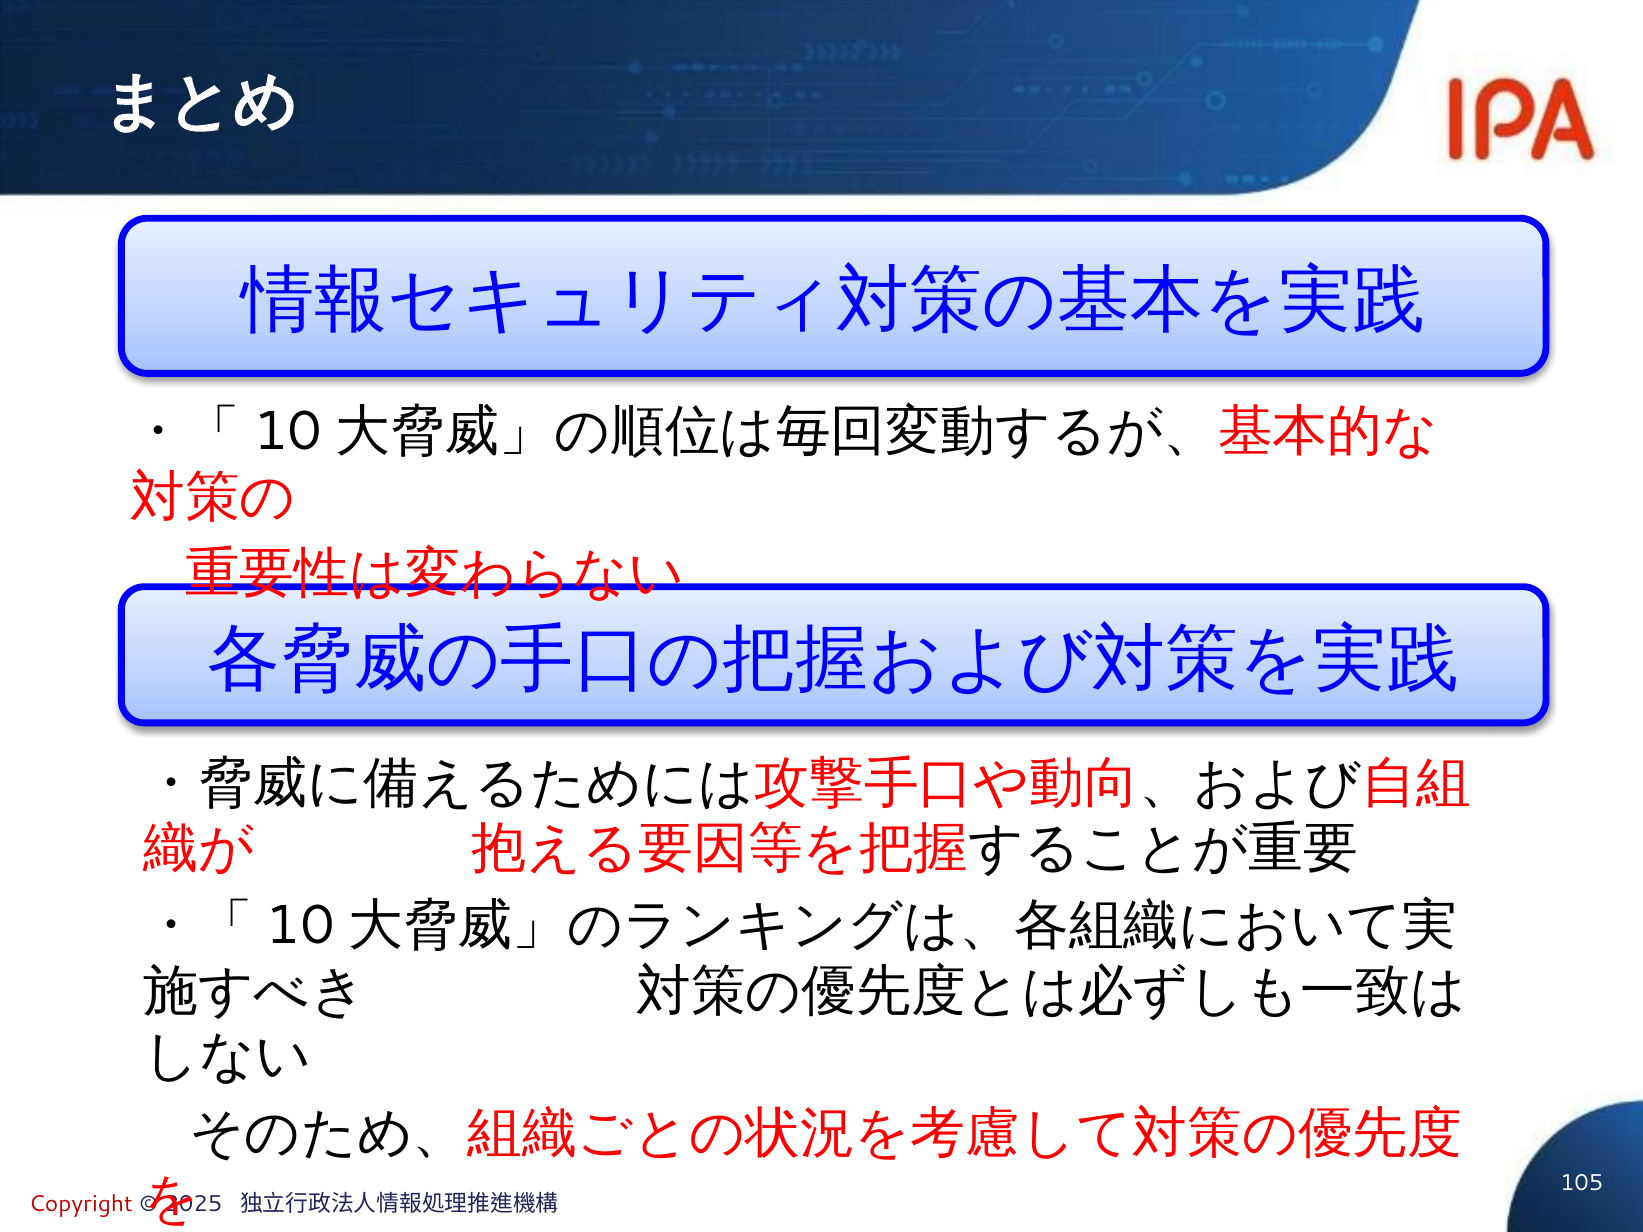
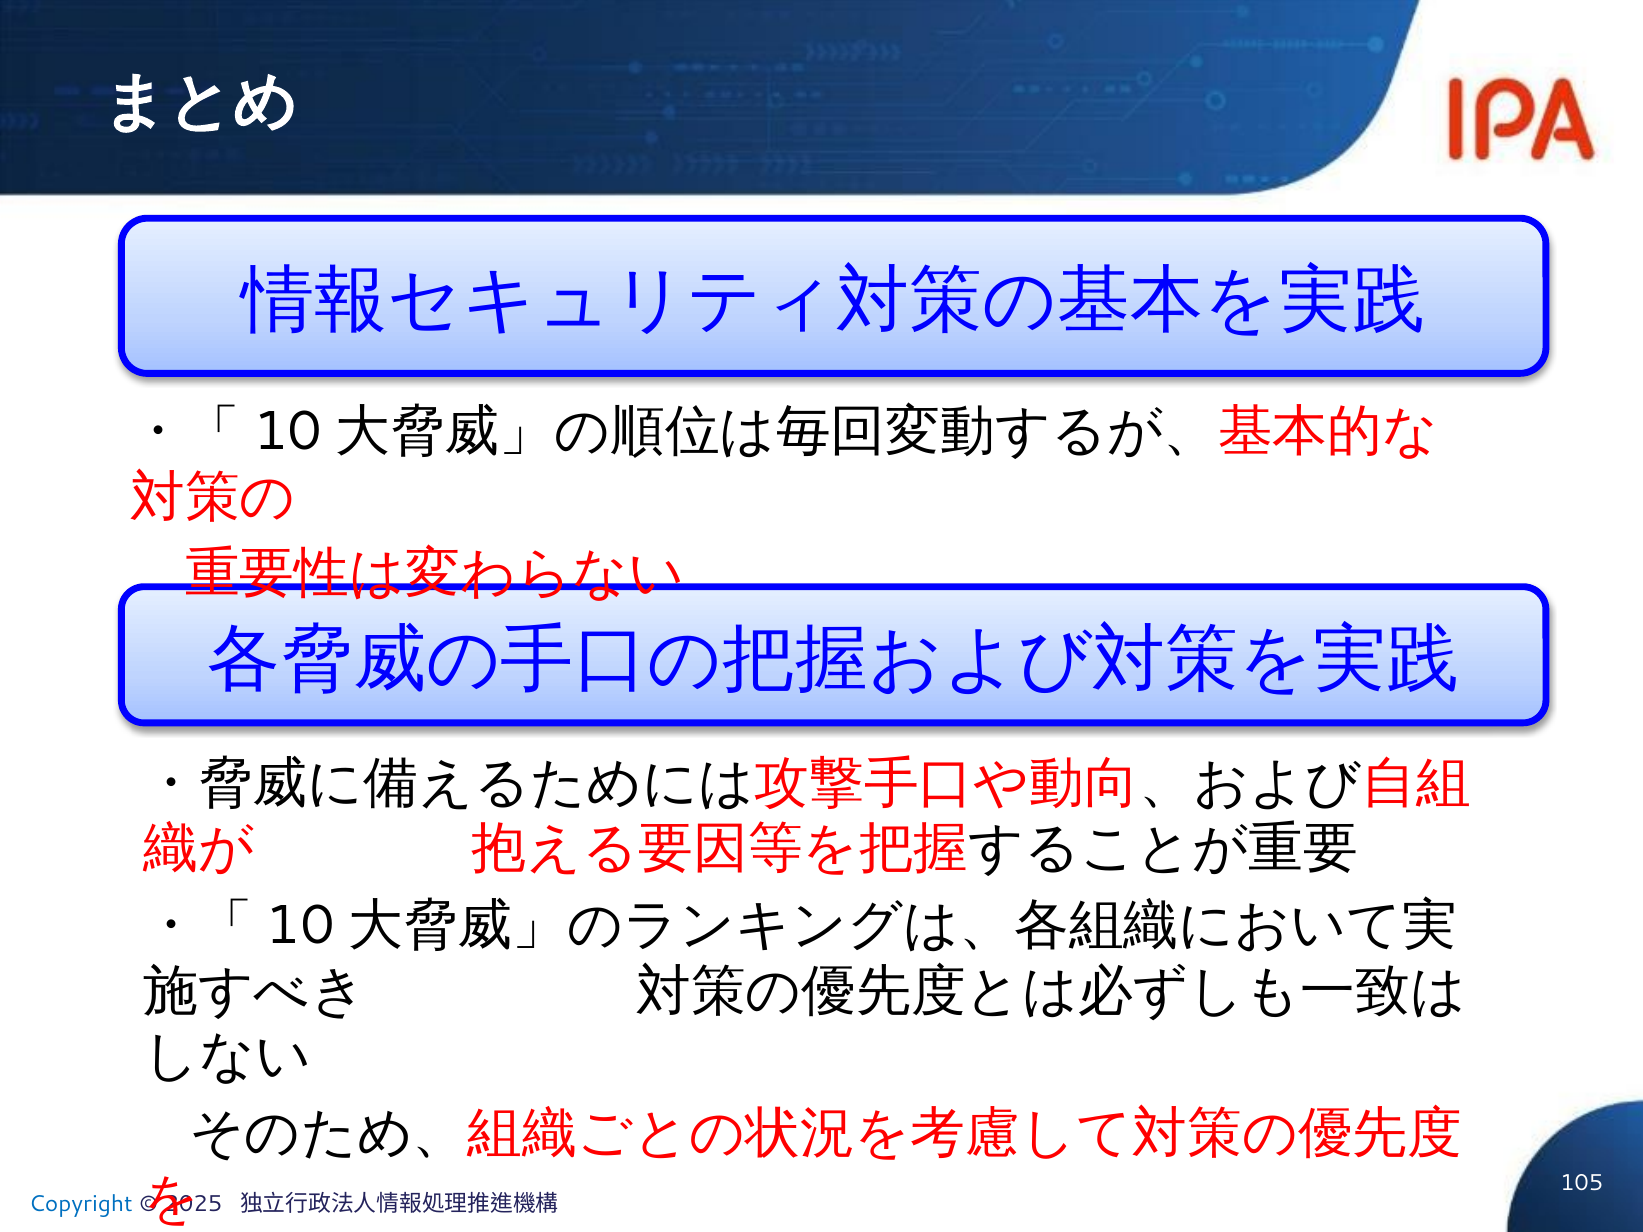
Copyright colour: red -> blue (81, 1204)
